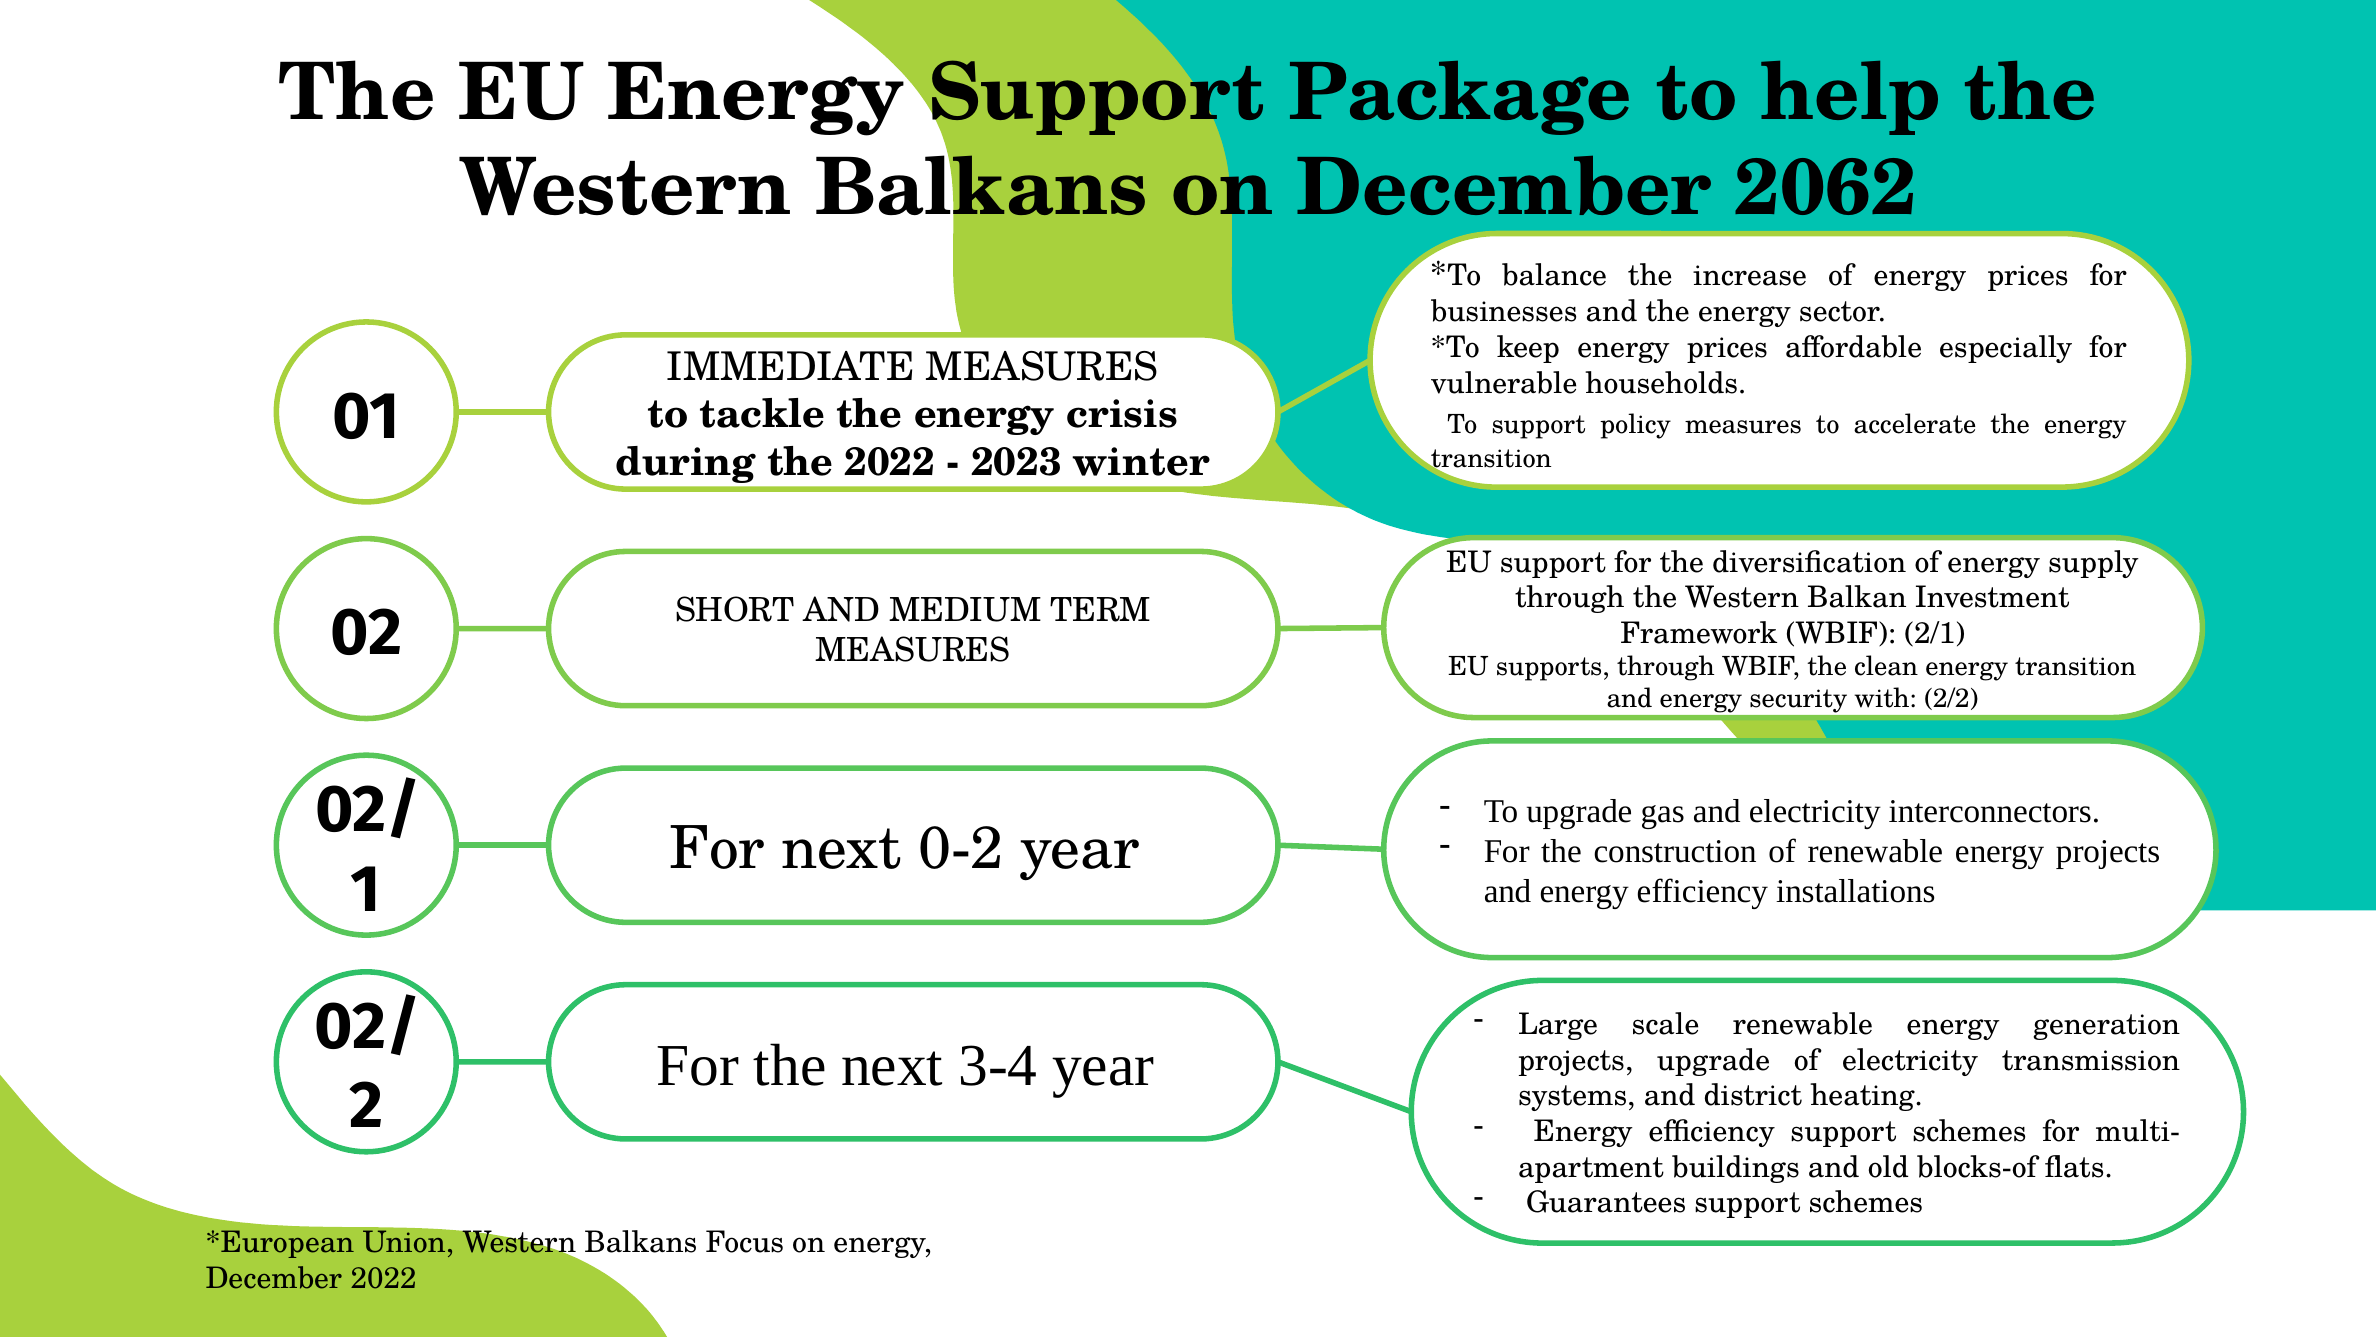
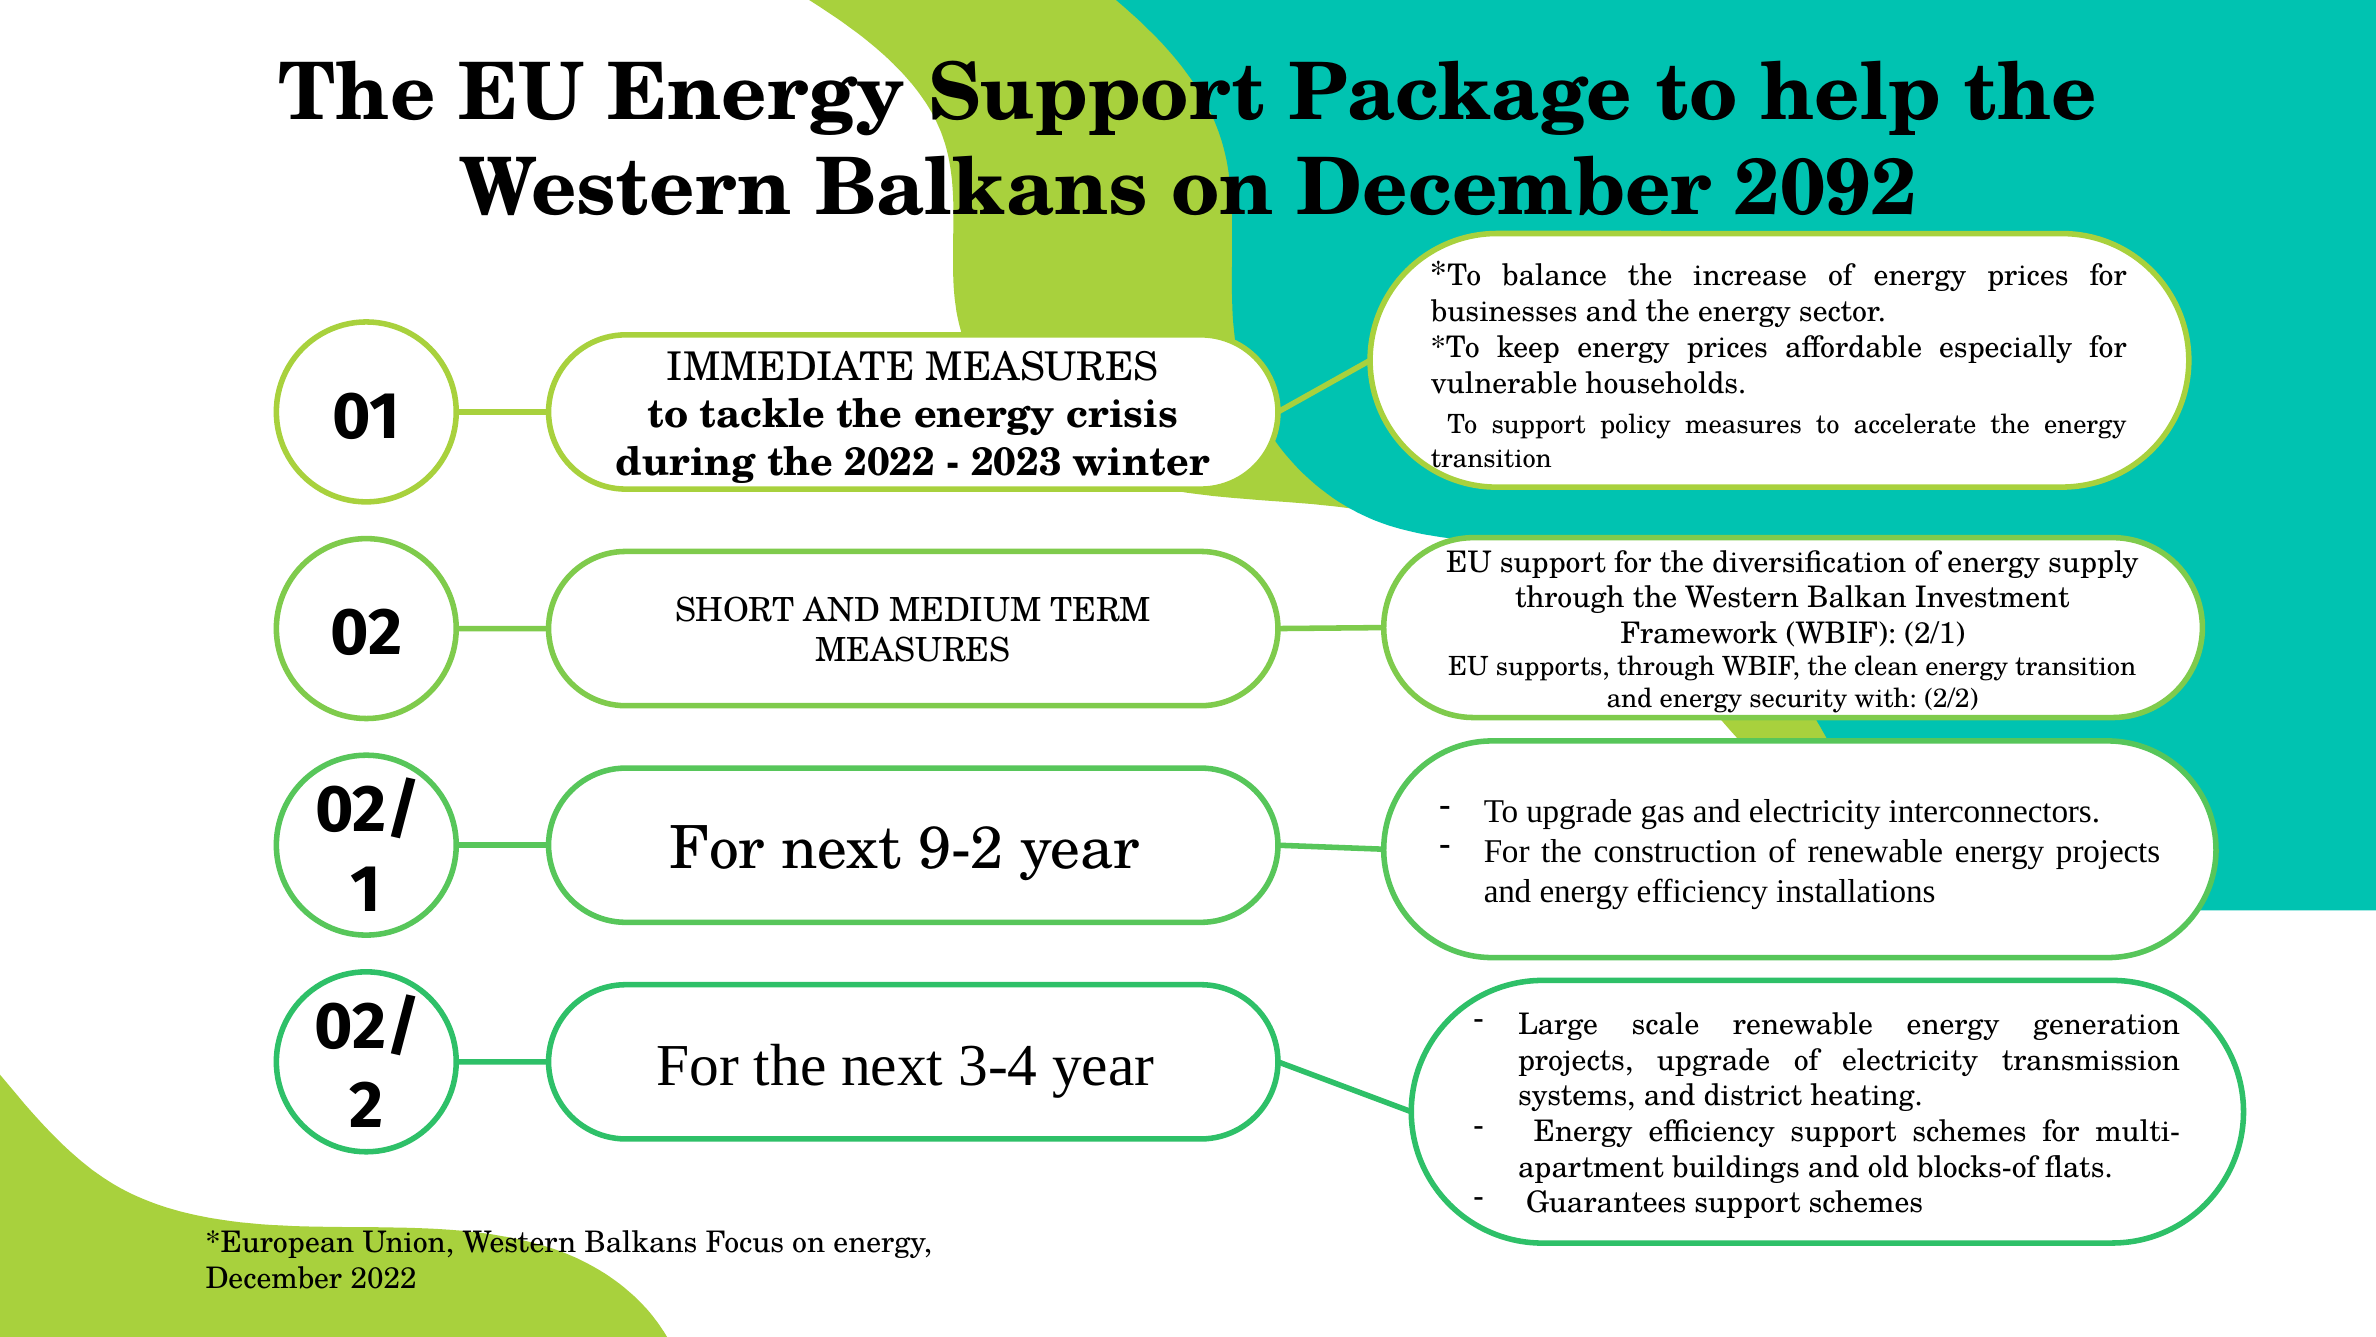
2062: 2062 -> 2092 (1826, 188)
0-2: 0-2 -> 9-2 (961, 849)
